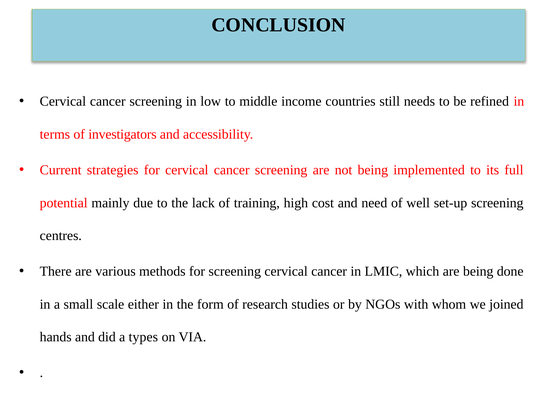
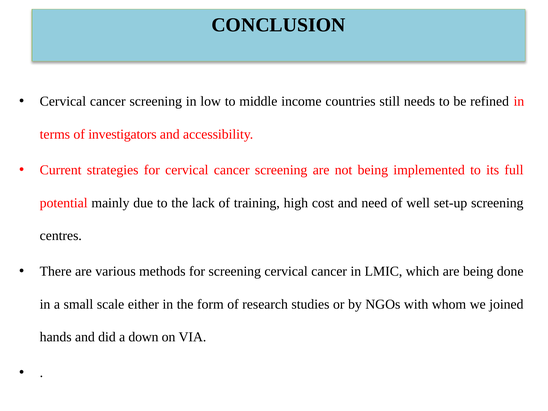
types: types -> down (143, 337)
